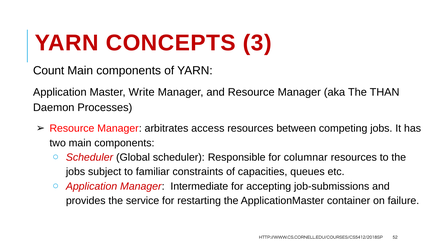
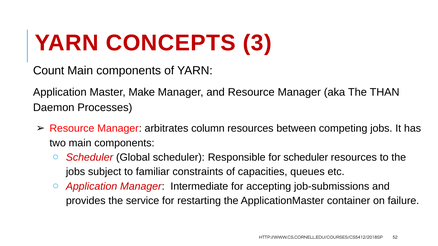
Write: Write -> Make (142, 93)
access: access -> column (208, 129)
for columnar: columnar -> scheduler (306, 158)
